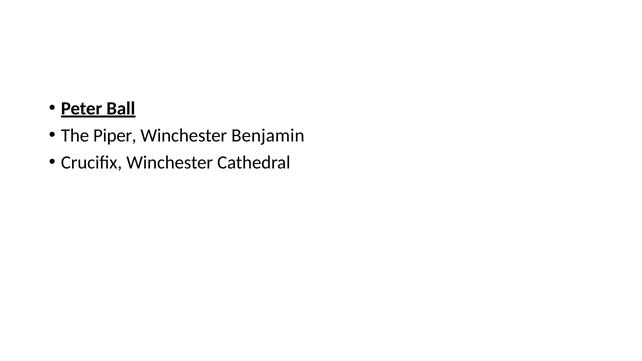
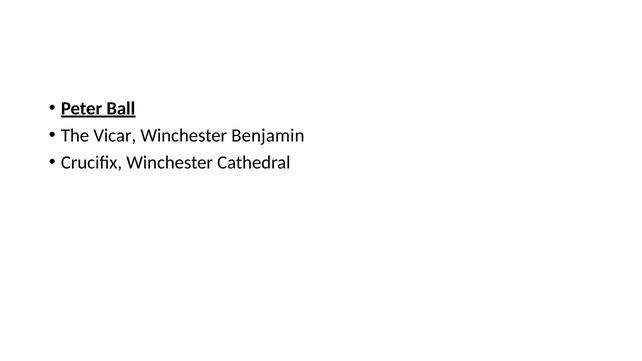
Piper: Piper -> Vicar (115, 135)
